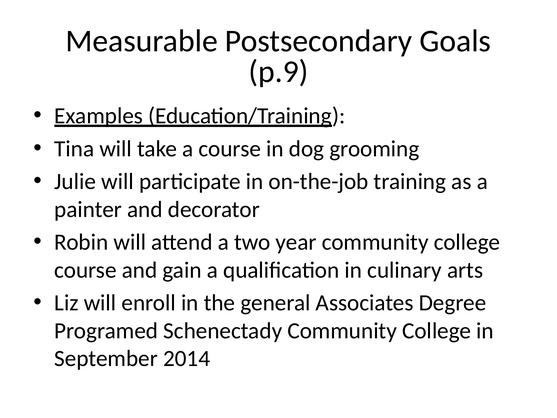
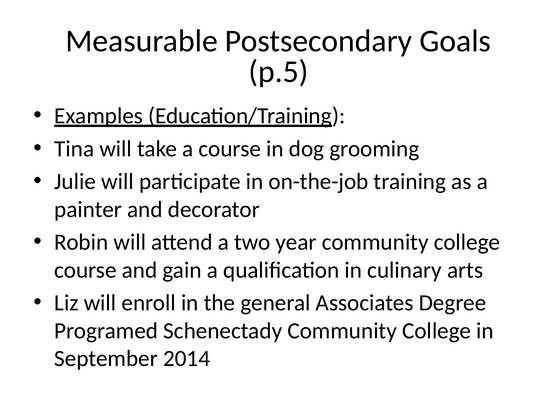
p.9: p.9 -> p.5 (278, 72)
